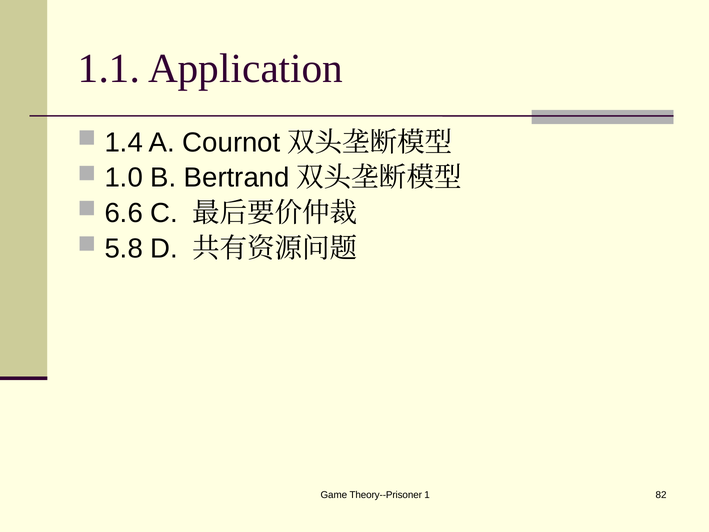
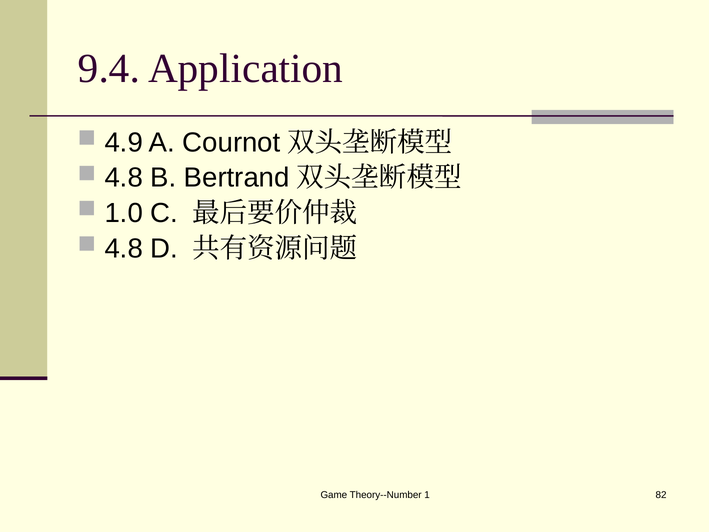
1.1: 1.1 -> 9.4 (109, 69)
1.4: 1.4 -> 4.9 (124, 142)
1.0: 1.0 -> 4.8 (124, 178)
6.6: 6.6 -> 1.0 (124, 213)
5.8: 5.8 -> 4.8 (124, 248)
Theory--Prisoner: Theory--Prisoner -> Theory--Number (386, 495)
